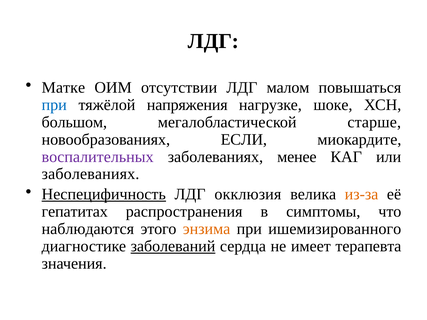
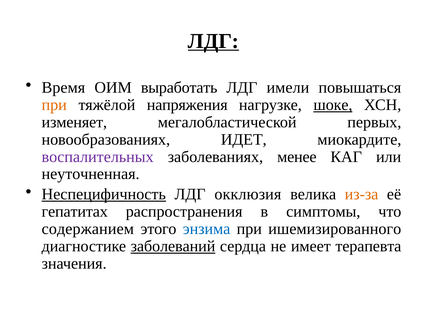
ЛДГ underline: none -> present (213, 41)
Матке: Матке -> Время (63, 88)
отсутствии: отсутствии -> выработать (179, 88)
малом: малом -> имели (288, 88)
при colour: blue -> orange (54, 105)
шоке underline: none -> present (333, 105)
большом: большом -> изменяет (74, 122)
старше: старше -> первых (374, 122)
ЕСЛИ: ЕСЛИ -> ИДЕТ (244, 140)
заболеваниях: заболеваниях -> неуточненная (91, 174)
наблюдаются: наблюдаются -> содержанием (88, 229)
энзима colour: orange -> blue (207, 229)
